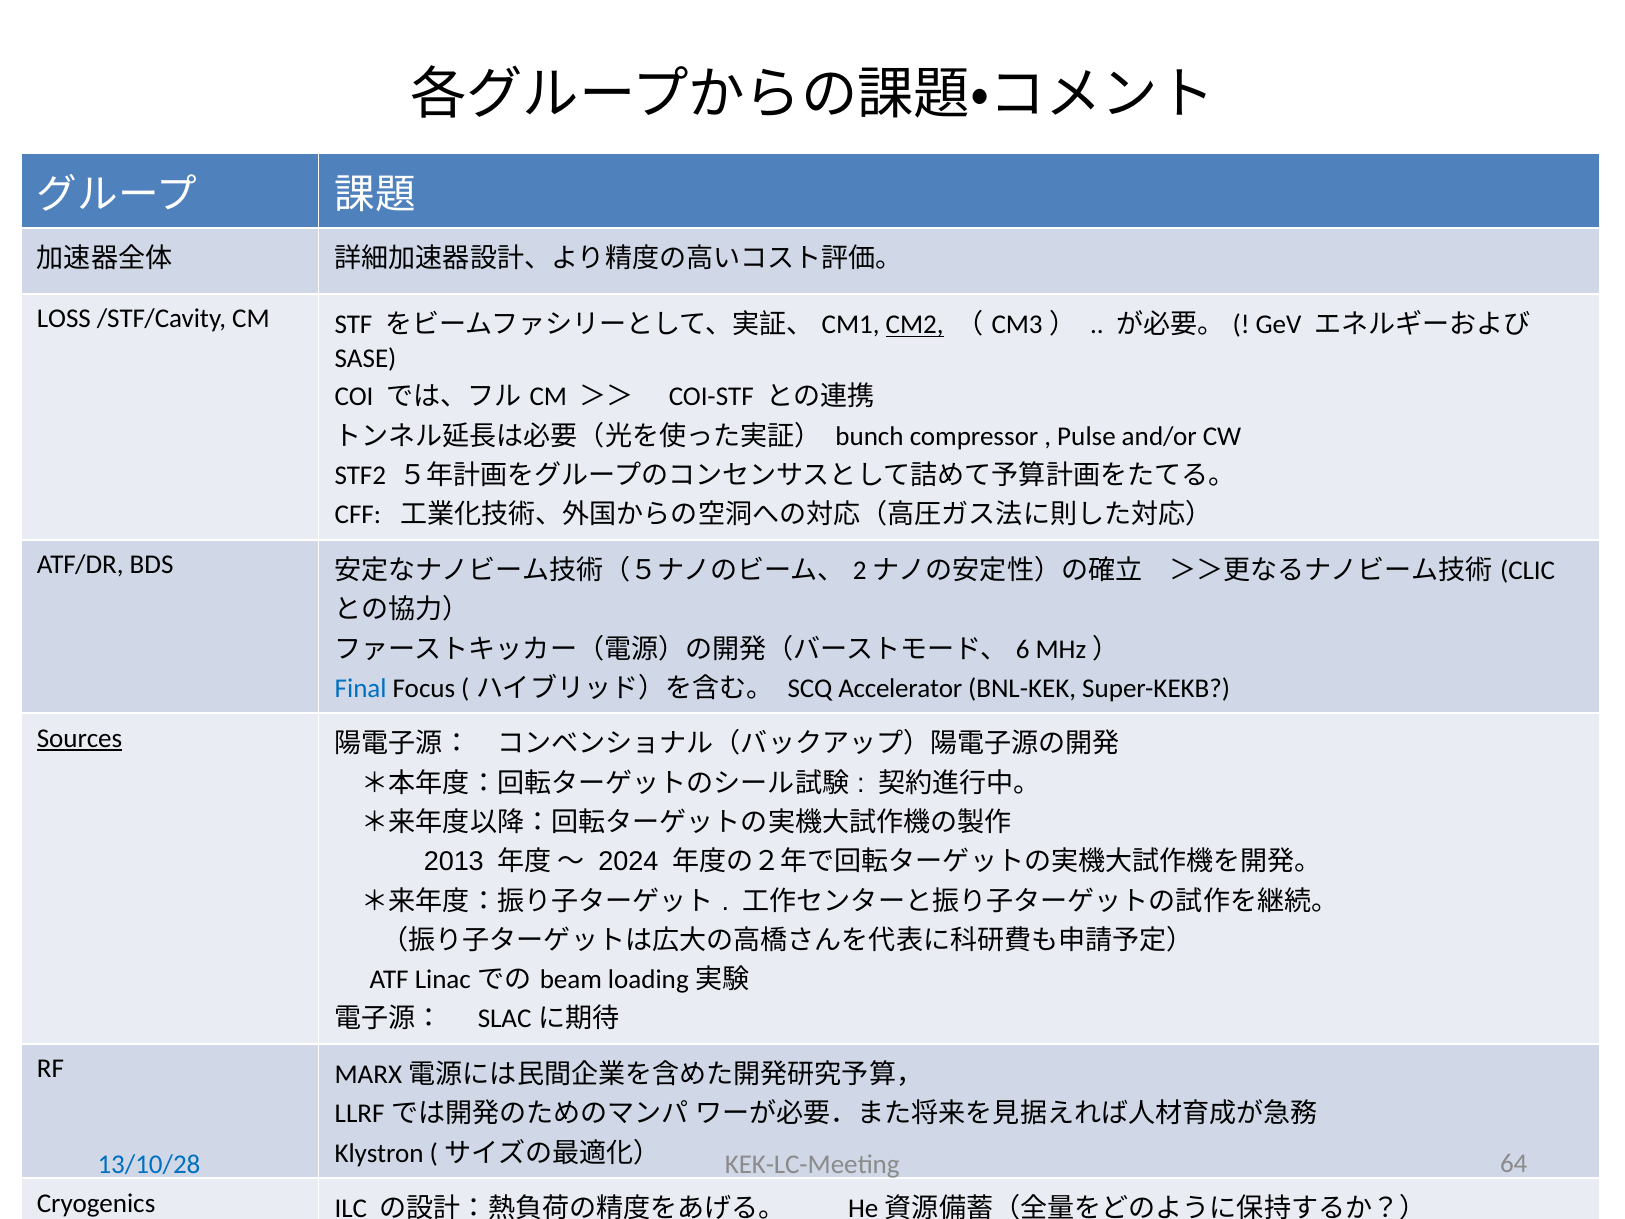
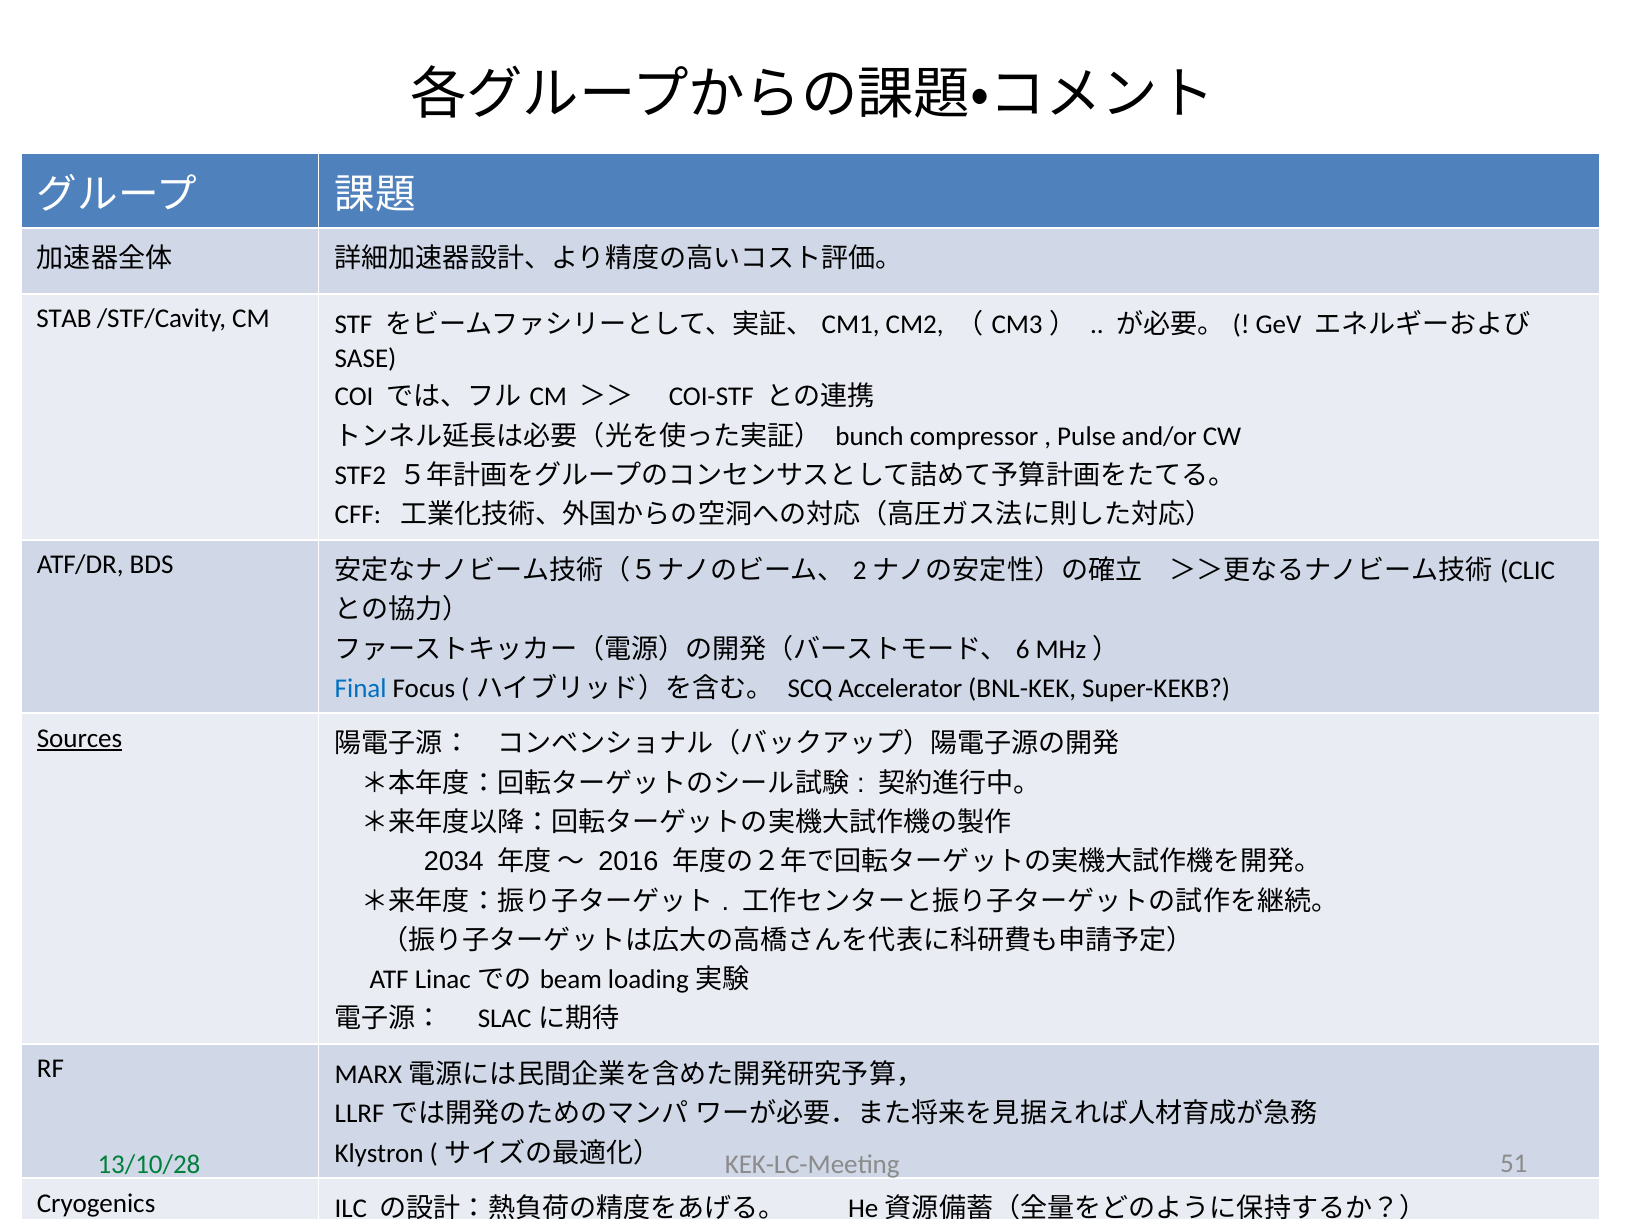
LOSS: LOSS -> STAB (64, 319)
CM2 underline: present -> none (915, 325)
2013: 2013 -> 2034 (454, 862)
2024: 2024 -> 2016 (628, 862)
13/10/28 colour: blue -> green (149, 1164)
64: 64 -> 51 (1514, 1164)
